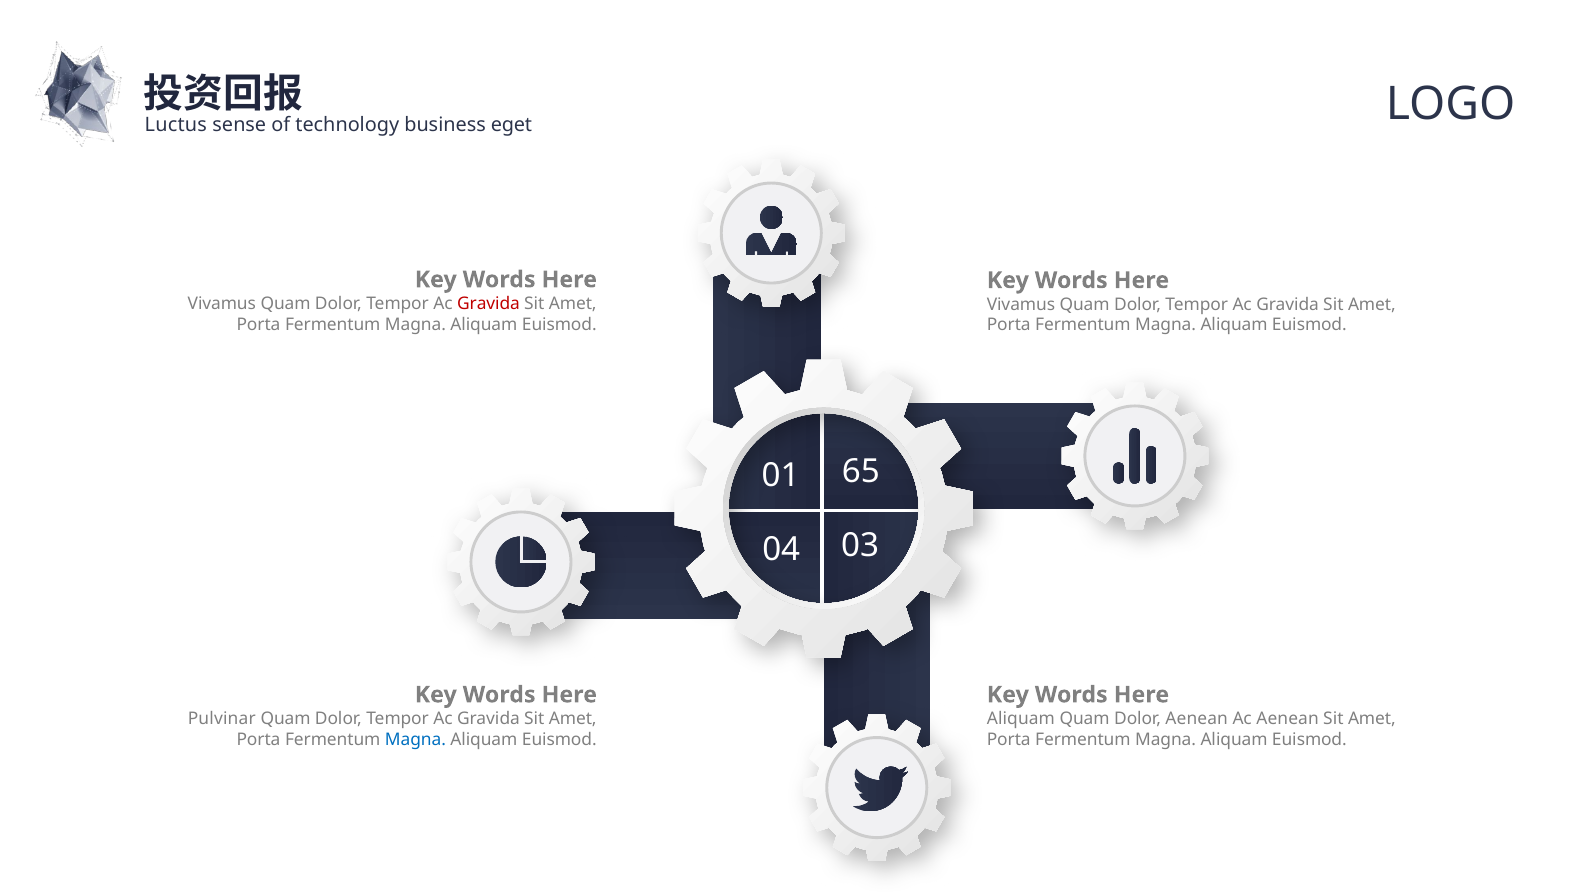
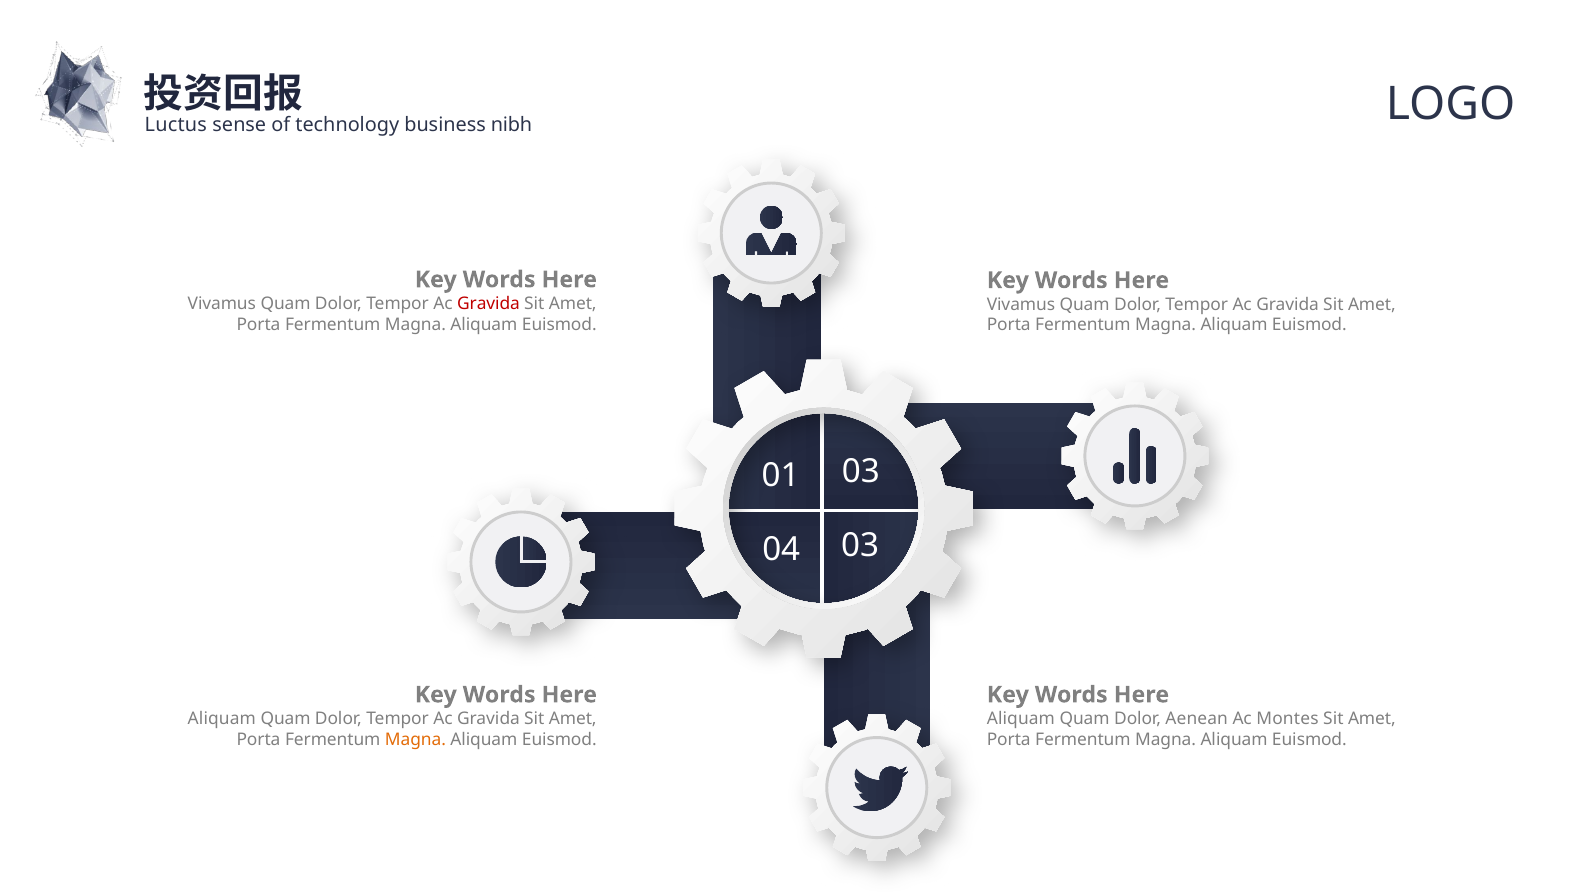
eget: eget -> nibh (512, 125)
01 65: 65 -> 03 (861, 472)
Pulvinar: Pulvinar -> Aliquam (222, 719)
Ac Aenean: Aenean -> Montes (1288, 719)
Magna colour: blue -> orange (415, 740)
